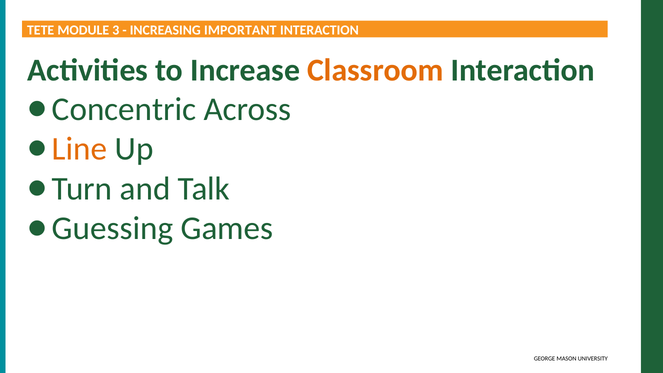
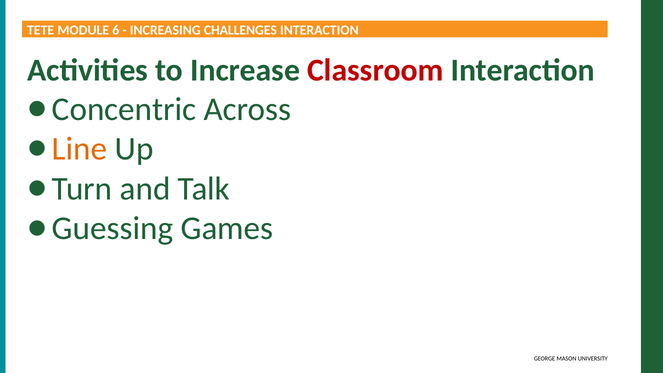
3: 3 -> 6 (116, 30)
IMPORTANT: IMPORTANT -> CHALLENGES (240, 30)
Classroom colour: orange -> red (375, 70)
